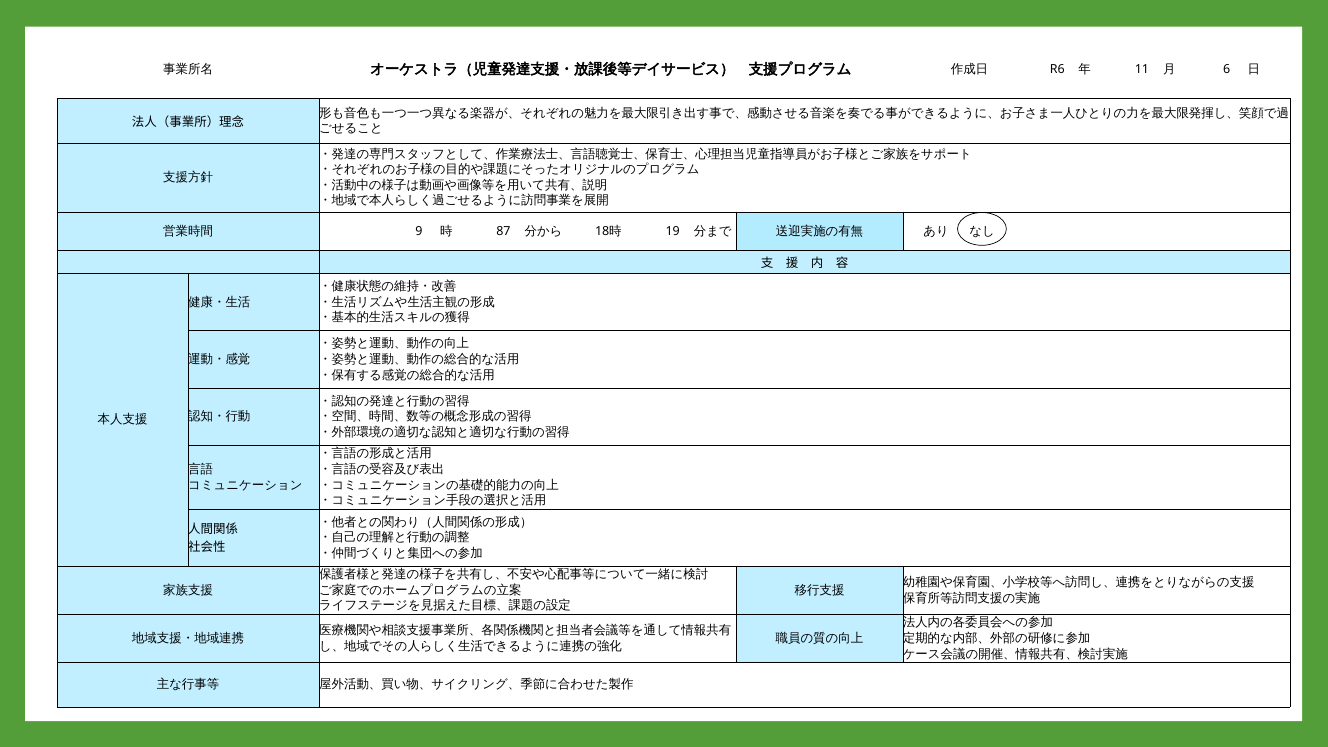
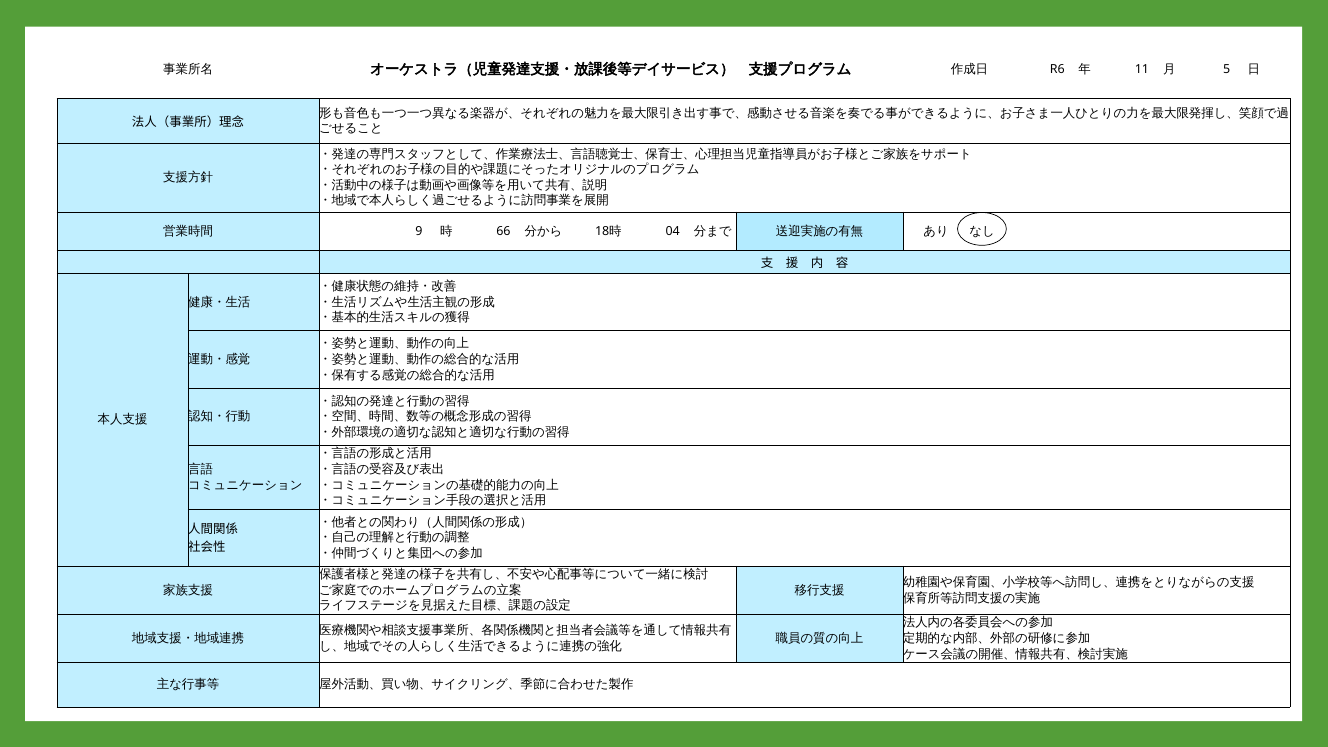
6: 6 -> 5 (1227, 70)
87: 87 -> 66 (504, 232)
19: 19 -> 04 (673, 232)
